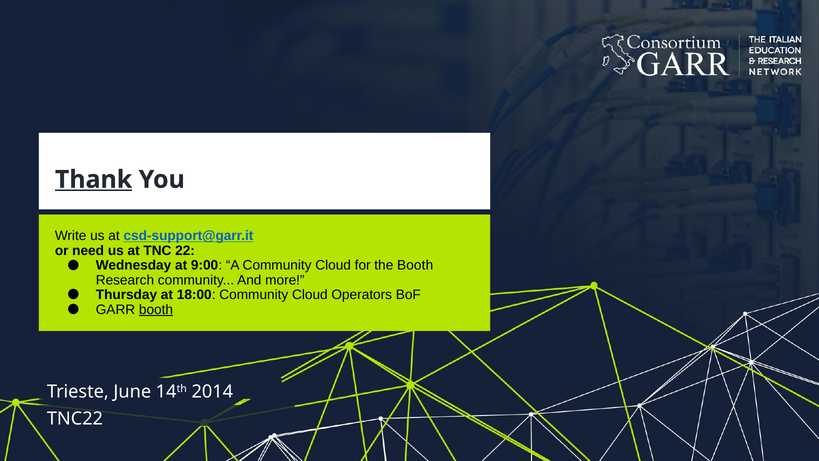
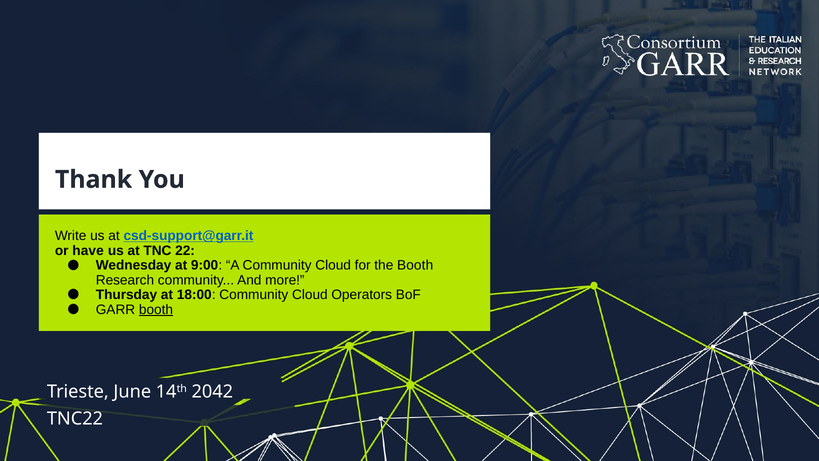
Thank underline: present -> none (94, 179)
need: need -> have (88, 250)
2014: 2014 -> 2042 (212, 391)
